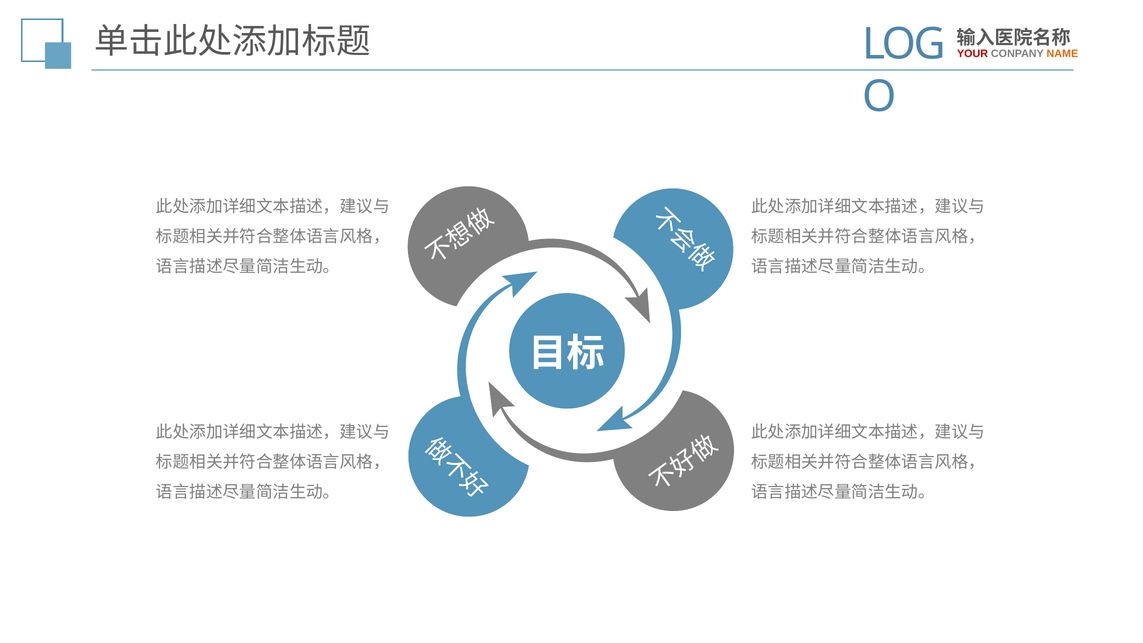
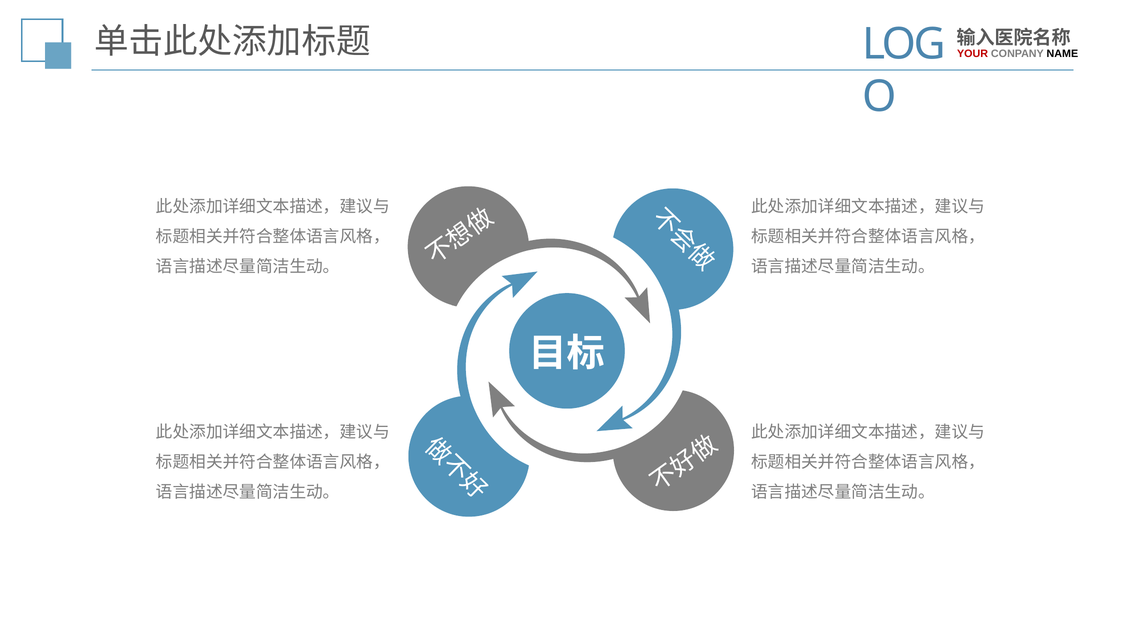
NAME colour: orange -> black (1062, 54)
